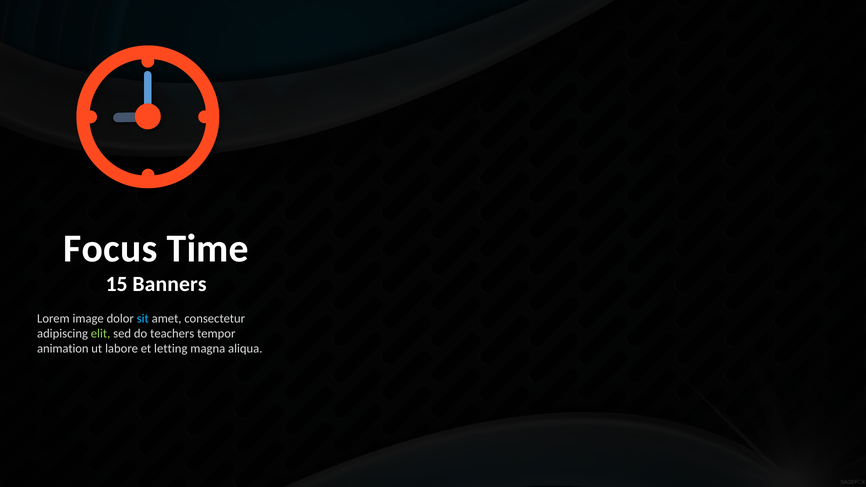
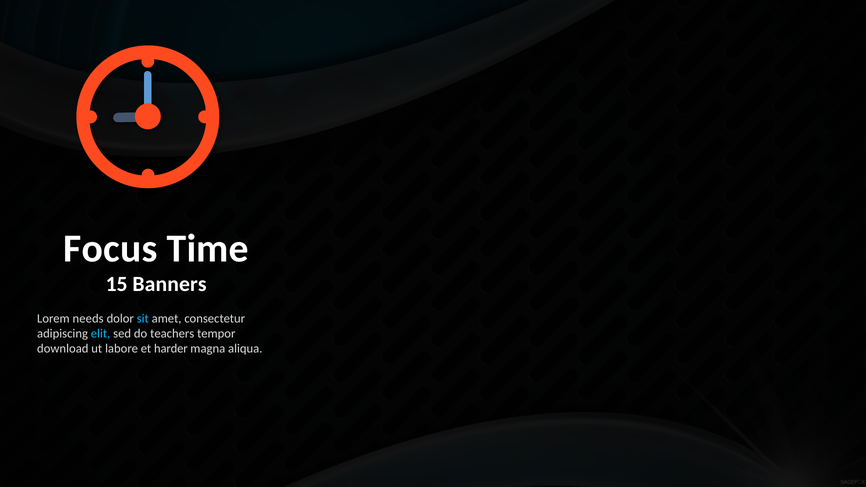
image: image -> needs (88, 318)
elit colour: light green -> light blue (101, 334)
animation: animation -> download (63, 349)
letting: letting -> harder (171, 349)
